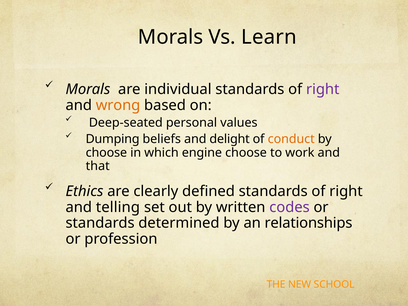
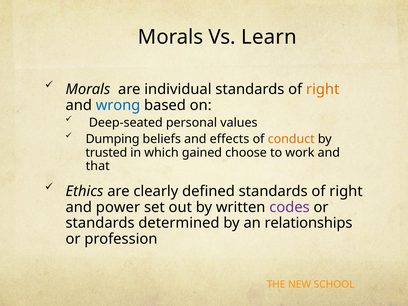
right colour: purple -> orange (323, 89)
wrong colour: orange -> blue (118, 105)
delight: delight -> effects (230, 139)
choose: choose -> trusted (106, 153)
engine: engine -> gained (202, 153)
telling: telling -> power (118, 207)
